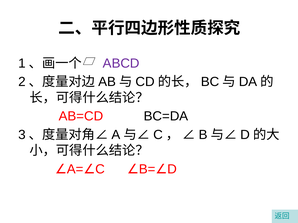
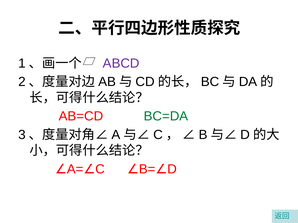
BC=DA colour: black -> green (166, 116)
